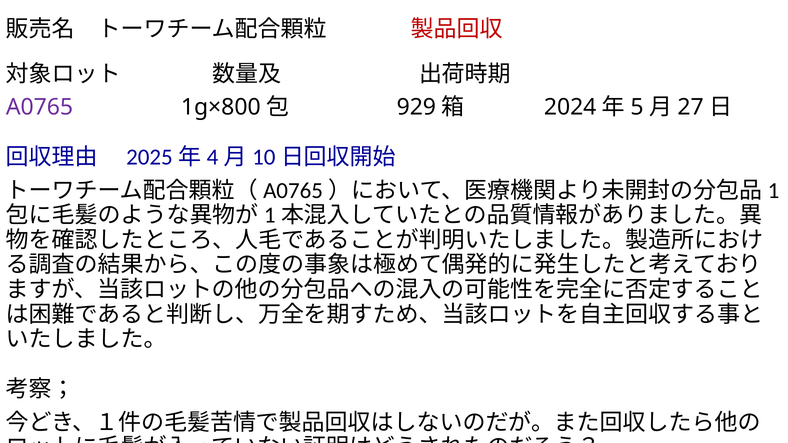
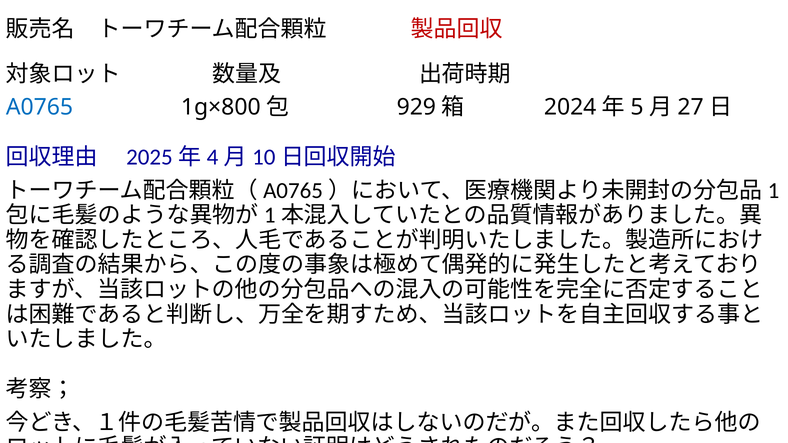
A0765 colour: purple -> blue (39, 107)
